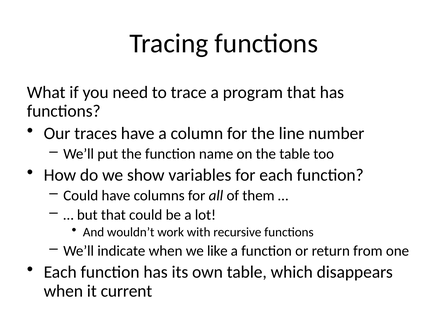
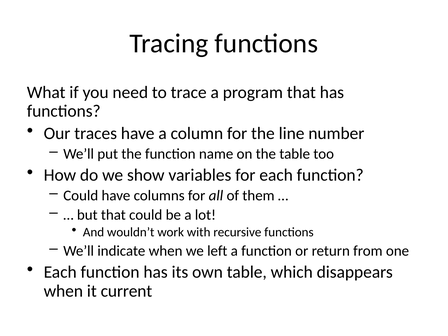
like: like -> left (217, 251)
